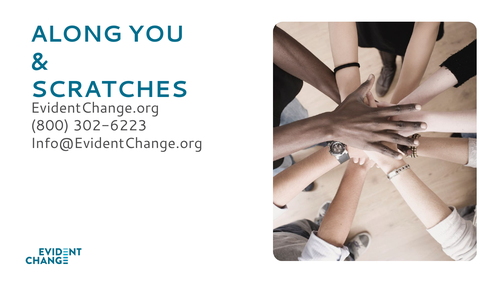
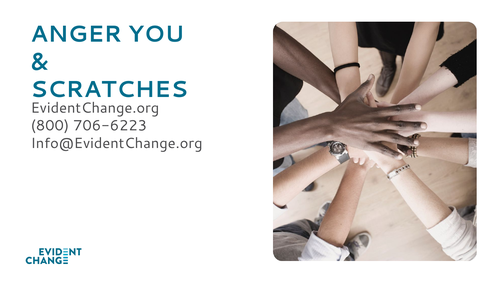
ALONG: ALONG -> ANGER (76, 34)
302-6223: 302-6223 -> 706-6223 (110, 126)
